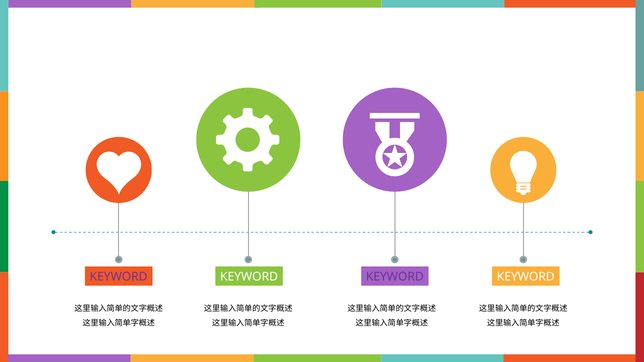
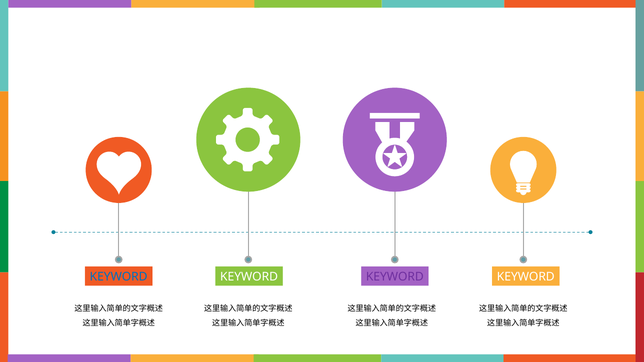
KEYWORD colour: purple -> blue (119, 277)
